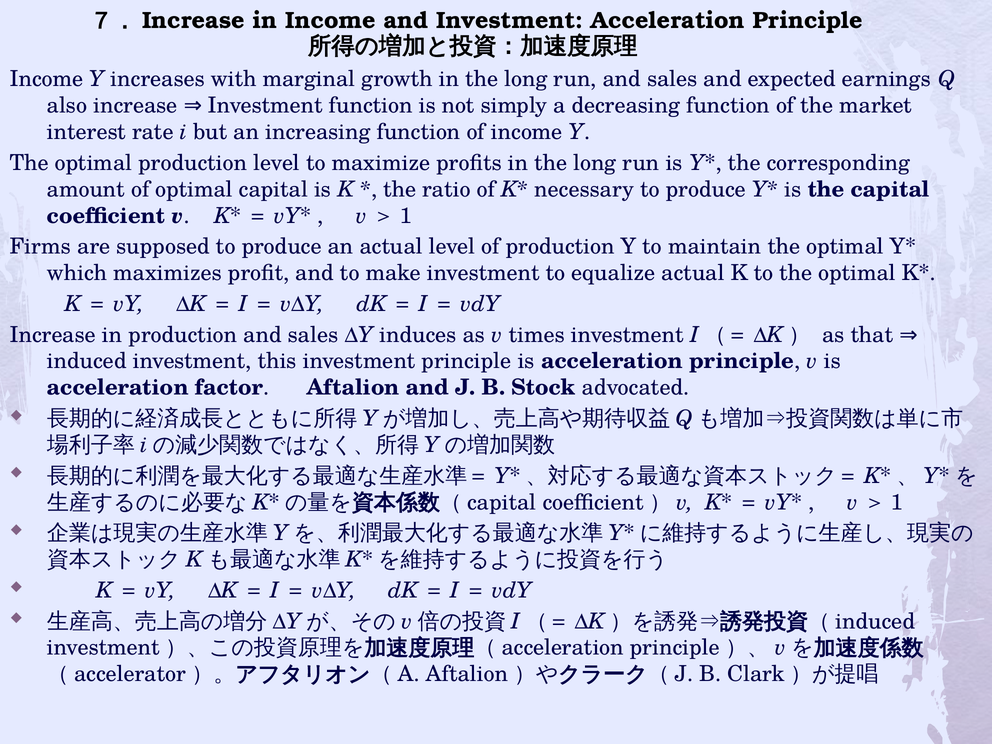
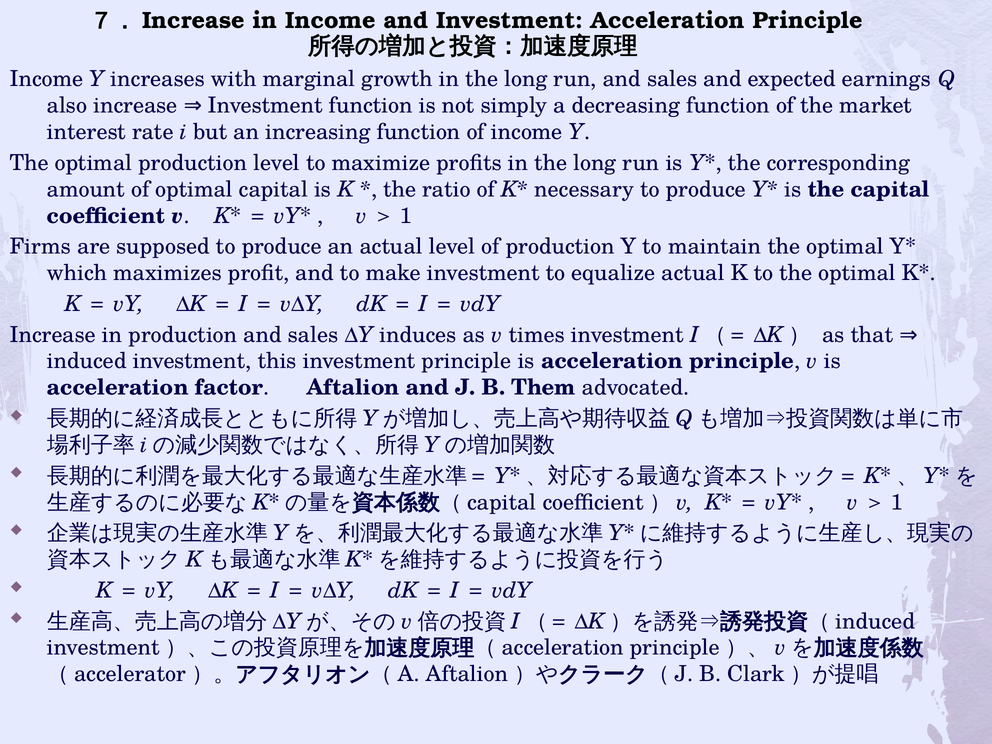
Stock: Stock -> Them (543, 388)
